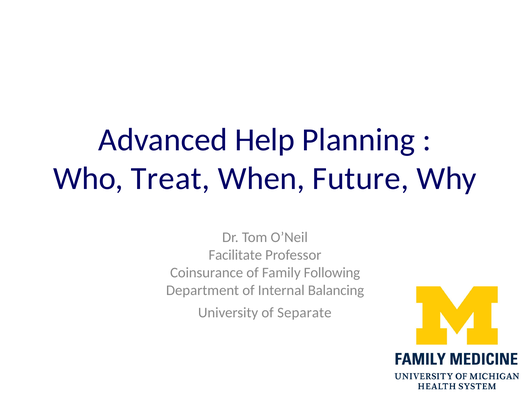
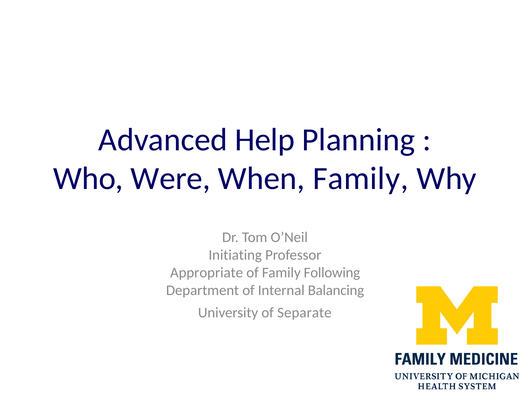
Treat: Treat -> Were (171, 179)
When Future: Future -> Family (361, 179)
Facilitate: Facilitate -> Initiating (235, 255)
Coinsurance: Coinsurance -> Appropriate (207, 273)
